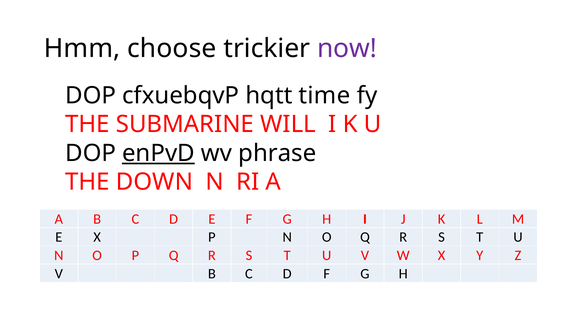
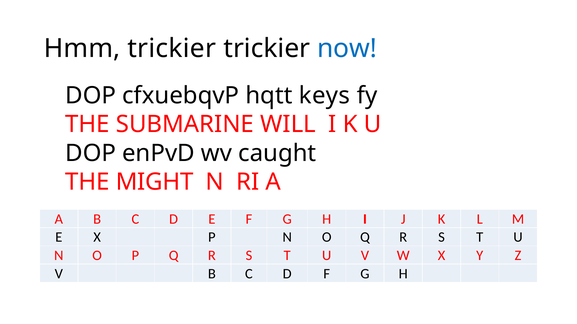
Hmm choose: choose -> trickier (172, 48)
now colour: purple -> blue (347, 48)
time: time -> keys (324, 96)
enPvD underline: present -> none (158, 153)
phrase: phrase -> caught (277, 153)
DOWN: DOWN -> MIGHT (155, 182)
